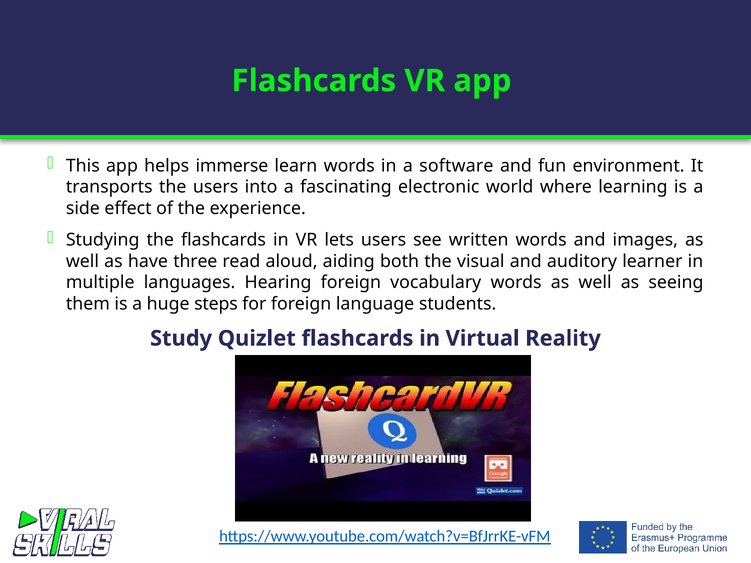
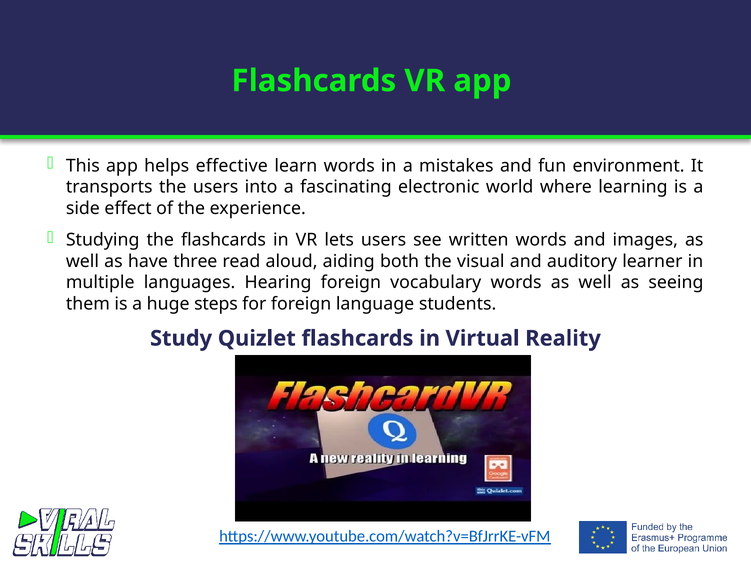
immerse: immerse -> effective (232, 166)
software: software -> mistakes (456, 166)
